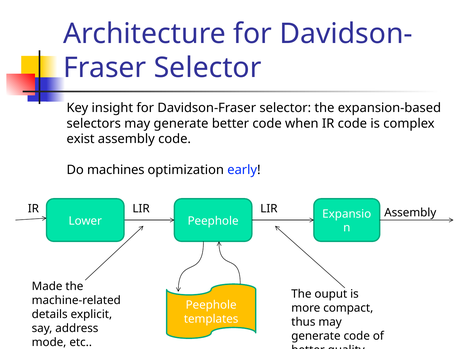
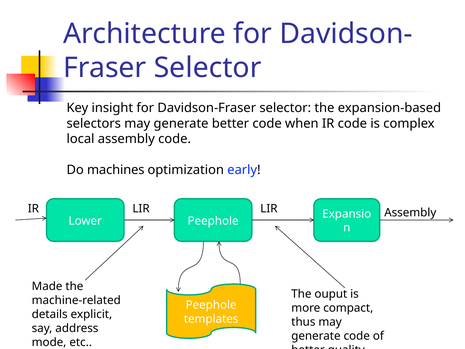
exist: exist -> local (81, 139)
